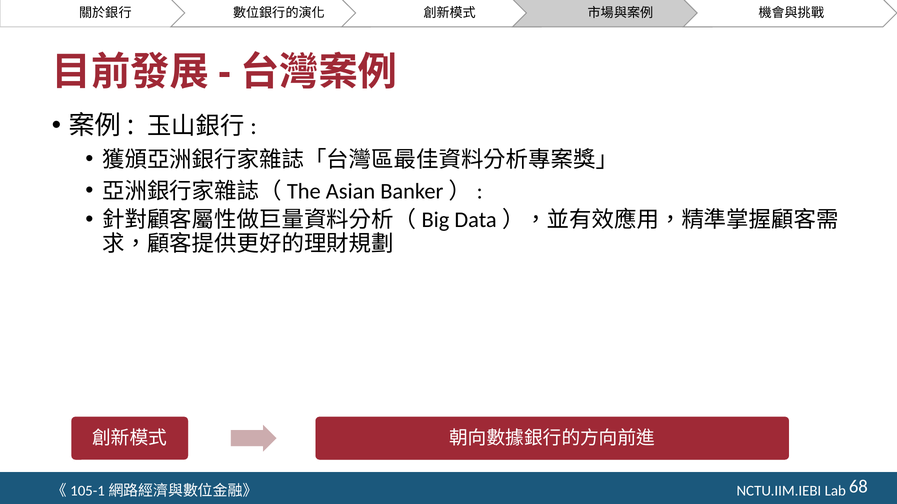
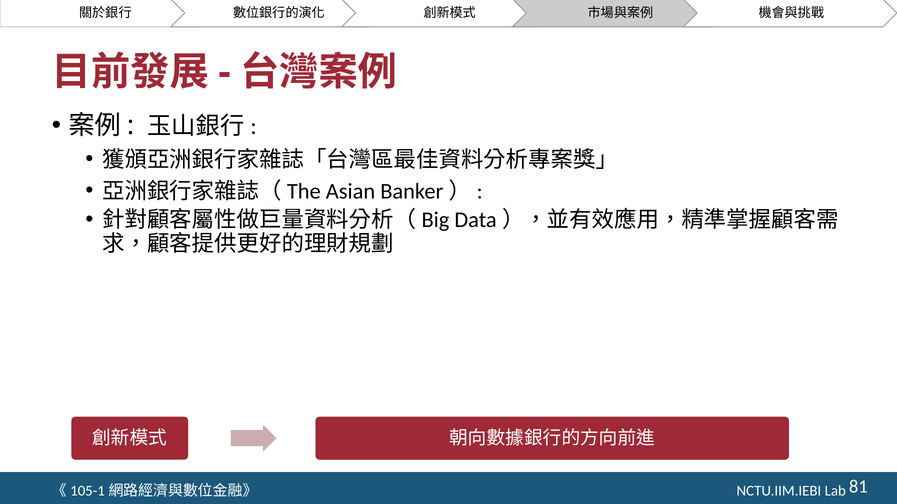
68: 68 -> 81 (858, 487)
